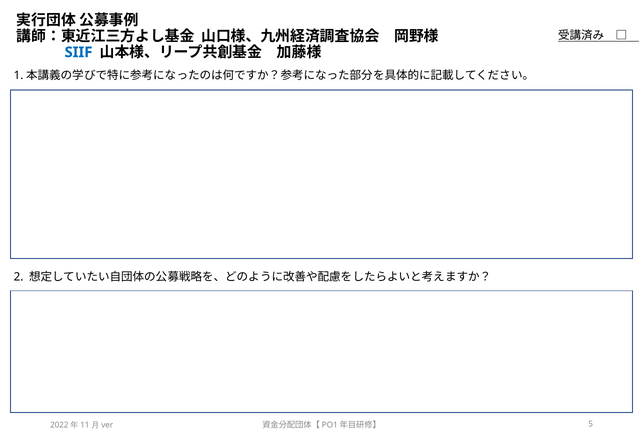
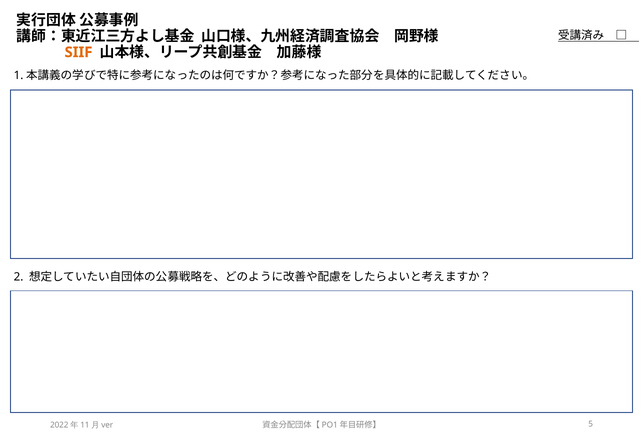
SIIF colour: blue -> orange (78, 52)
